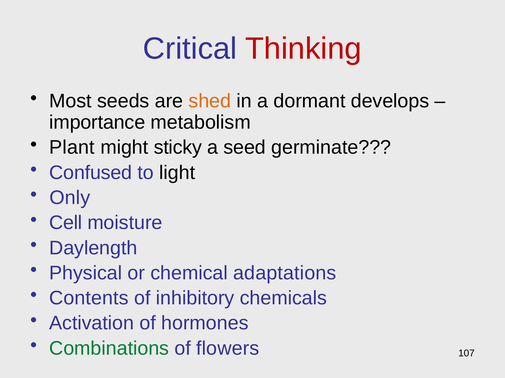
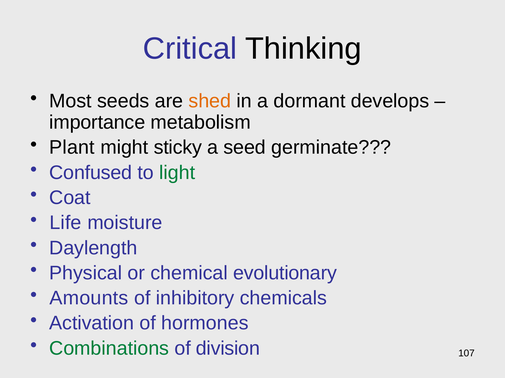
Thinking colour: red -> black (303, 49)
light colour: black -> green (177, 173)
Only: Only -> Coat (70, 198)
Cell: Cell -> Life (65, 223)
adaptations: adaptations -> evolutionary (285, 274)
Contents: Contents -> Amounts (89, 299)
flowers: flowers -> division (228, 349)
